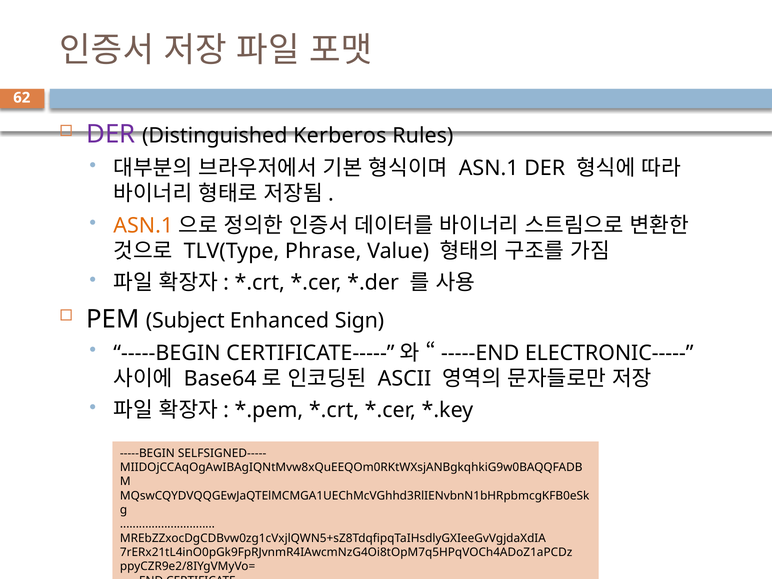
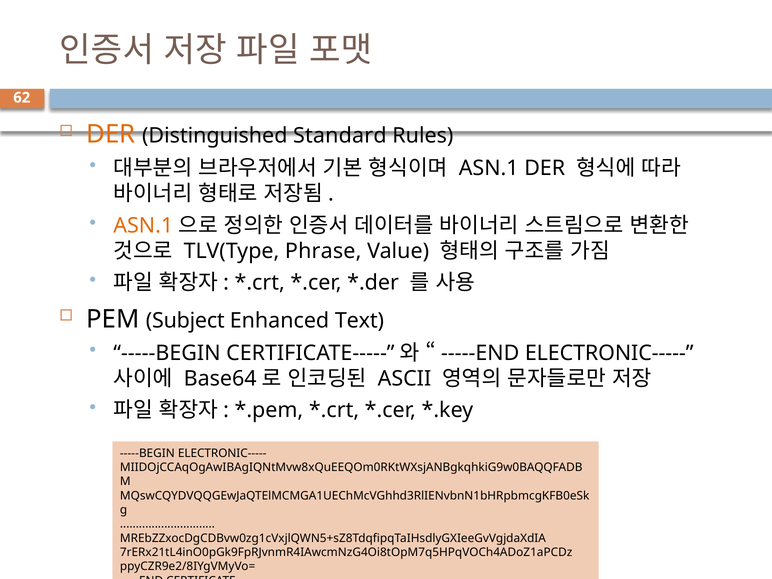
DER colour: purple -> orange (111, 134)
Kerberos: Kerberos -> Standard (340, 136)
Sign: Sign -> Text (359, 320)
-----BEGIN SELFSIGNED-----: SELFSIGNED----- -> ELECTRONIC----- (222, 453)
